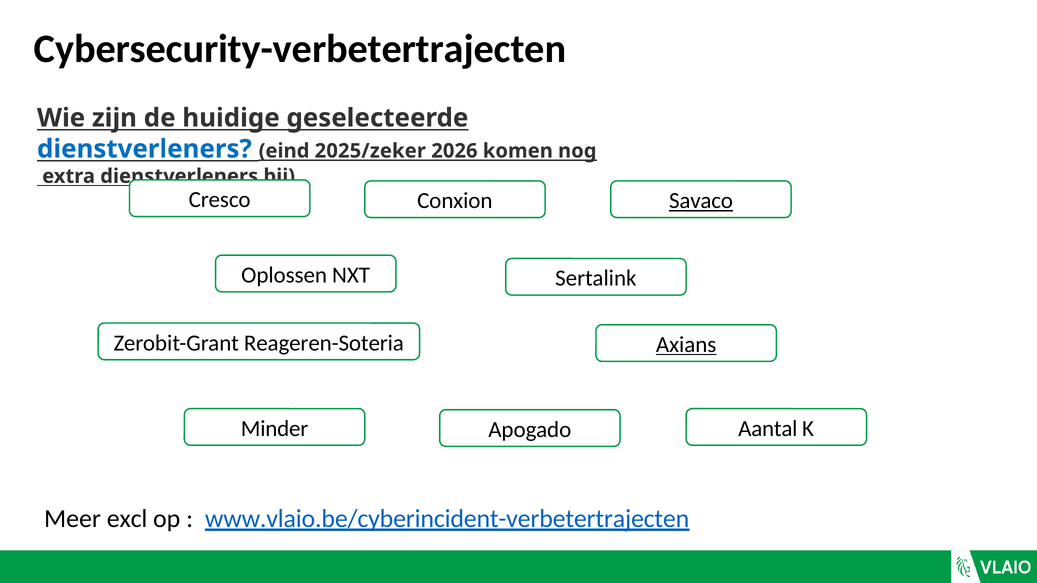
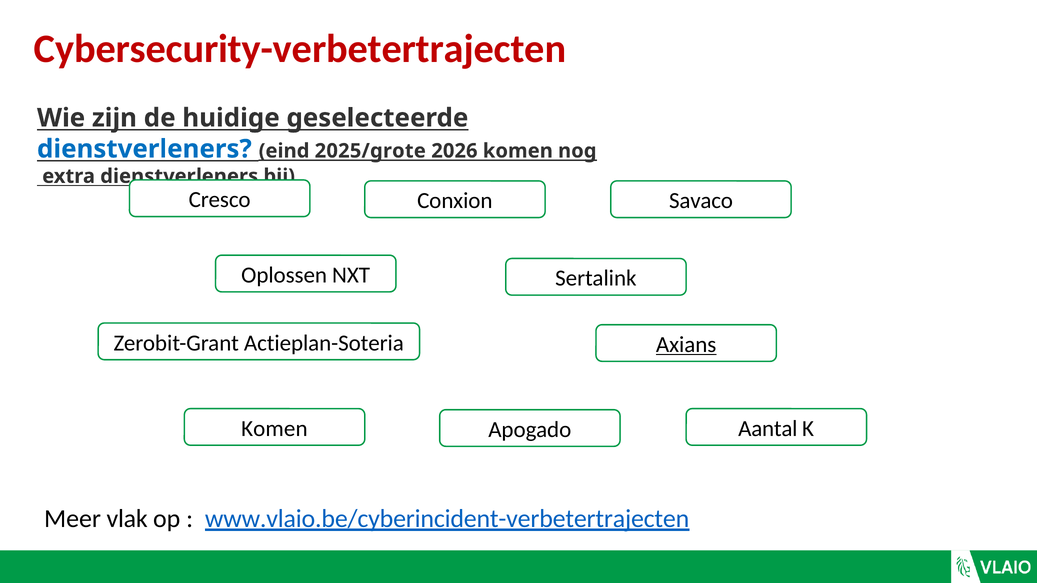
Cybersecurity-verbetertrajecten colour: black -> red (300, 49)
2025/zeker: 2025/zeker -> 2025/grote (370, 151)
Savaco underline: present -> none (701, 201)
Reageren-Soteria: Reageren-Soteria -> Actieplan-Soteria (324, 343)
Minder: Minder -> Komen (274, 429)
excl: excl -> vlak (127, 519)
